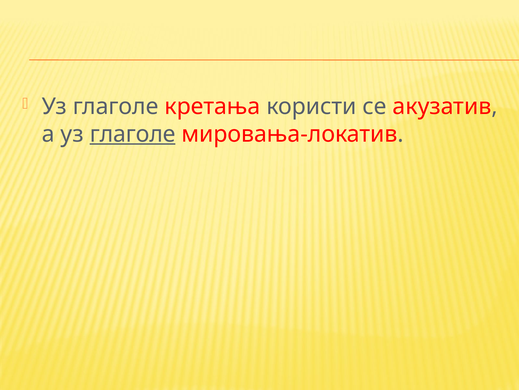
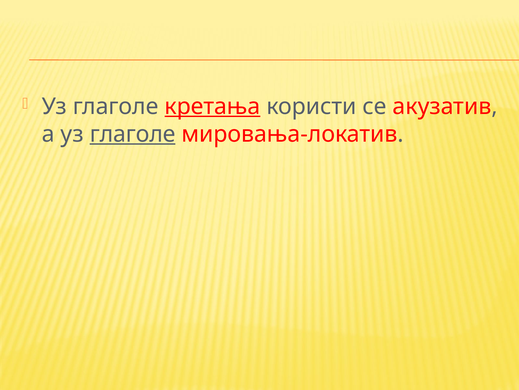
кретања underline: none -> present (212, 106)
